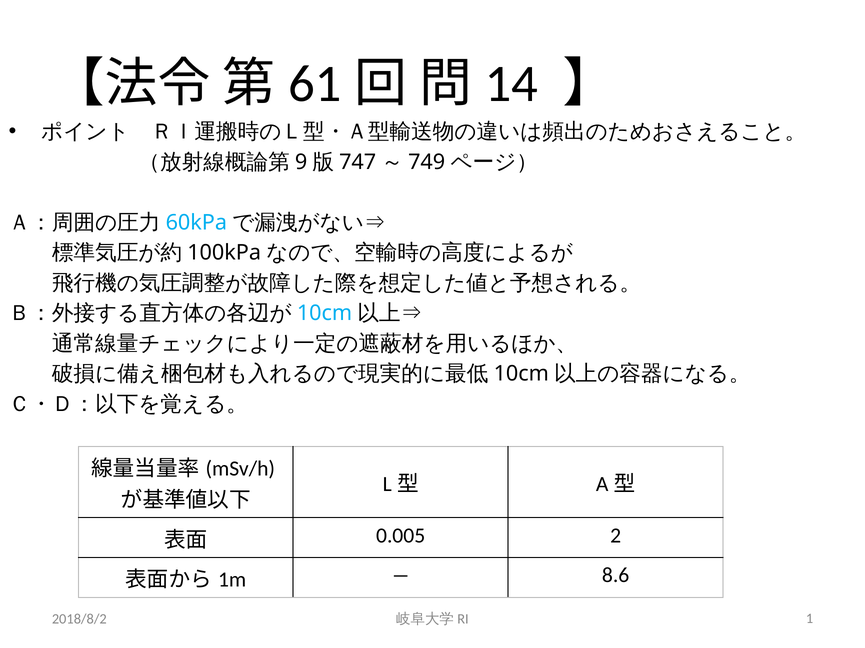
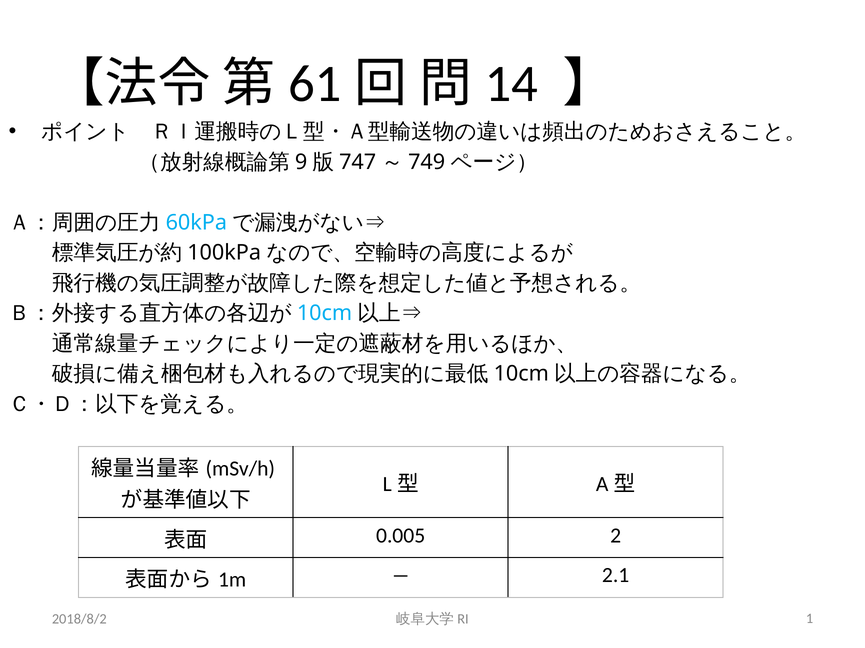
8.6: 8.6 -> 2.1 (616, 576)
